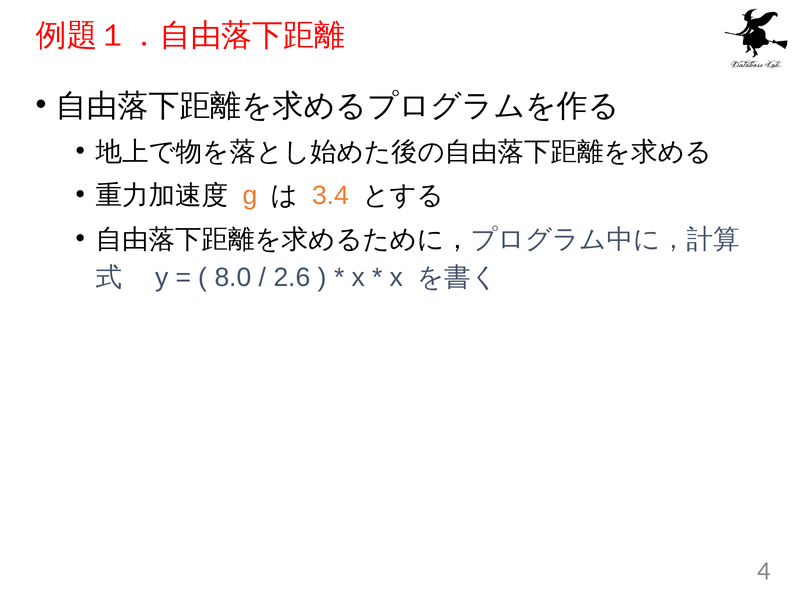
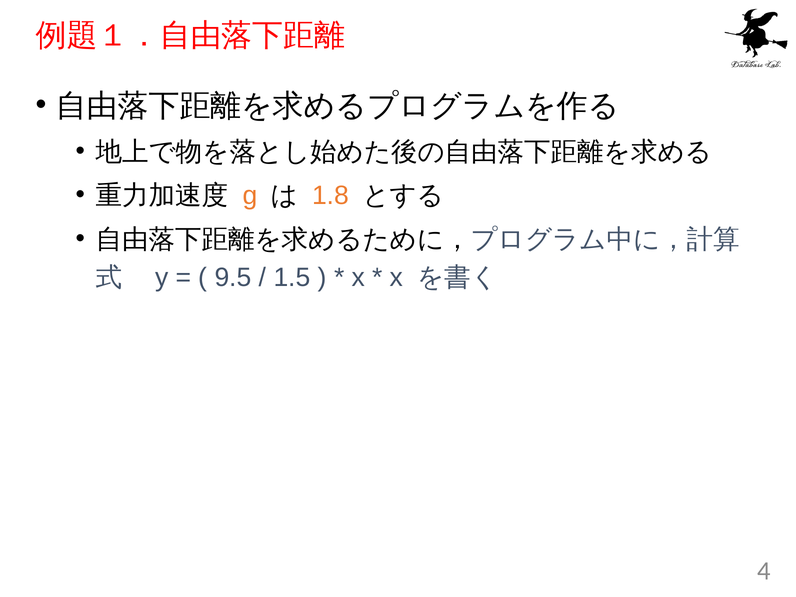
3.4: 3.4 -> 1.8 (331, 196)
8.0: 8.0 -> 9.5 (233, 278)
2.6: 2.6 -> 1.5 (292, 278)
